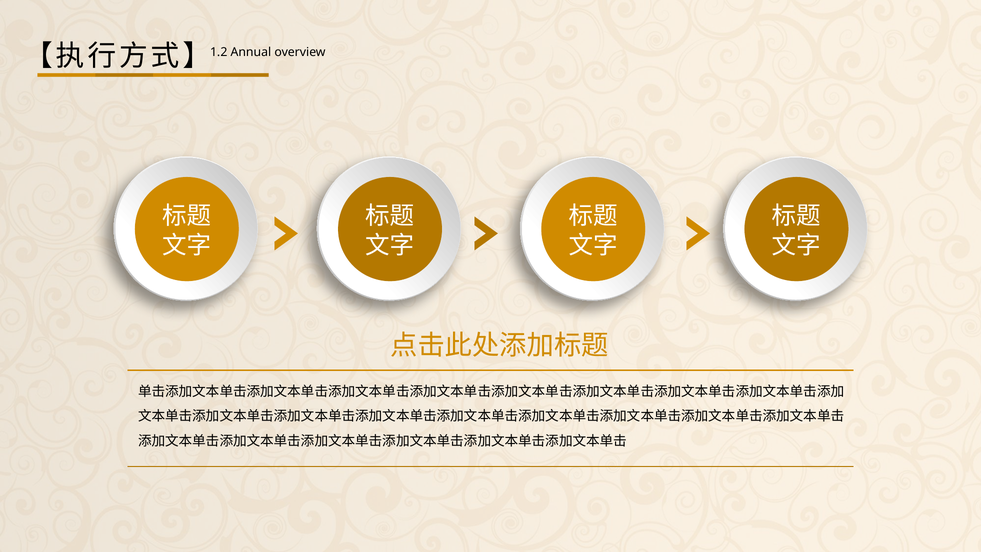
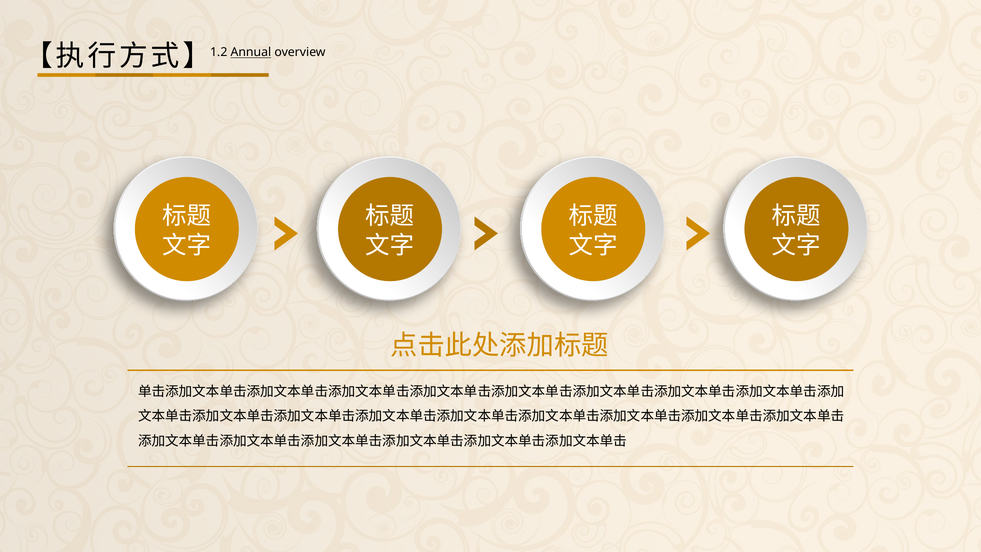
Annual underline: none -> present (251, 52)
